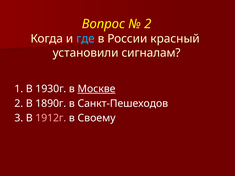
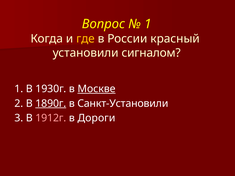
2: 2 -> 1 (148, 24)
где colour: light blue -> yellow (86, 39)
сигналам: сигналам -> сигналом (151, 53)
1890г underline: none -> present (51, 104)
Санкт-Пешеходов: Санкт-Пешеходов -> Санкт-Установили (123, 104)
Своему: Своему -> Дороги (97, 118)
